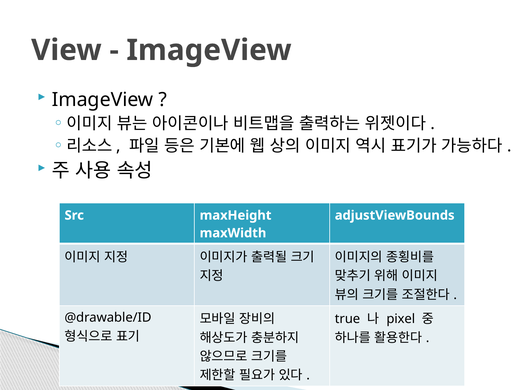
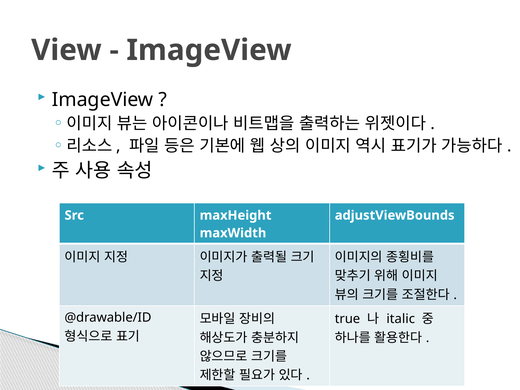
pixel: pixel -> italic (401, 319)
